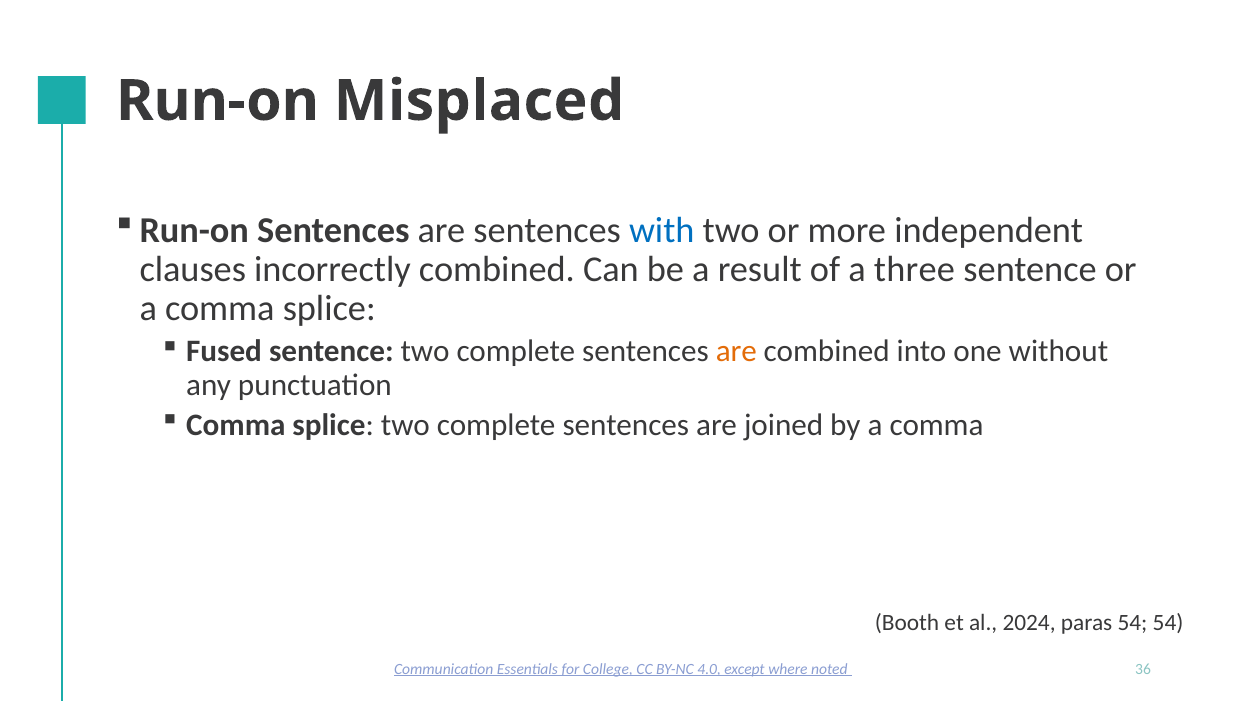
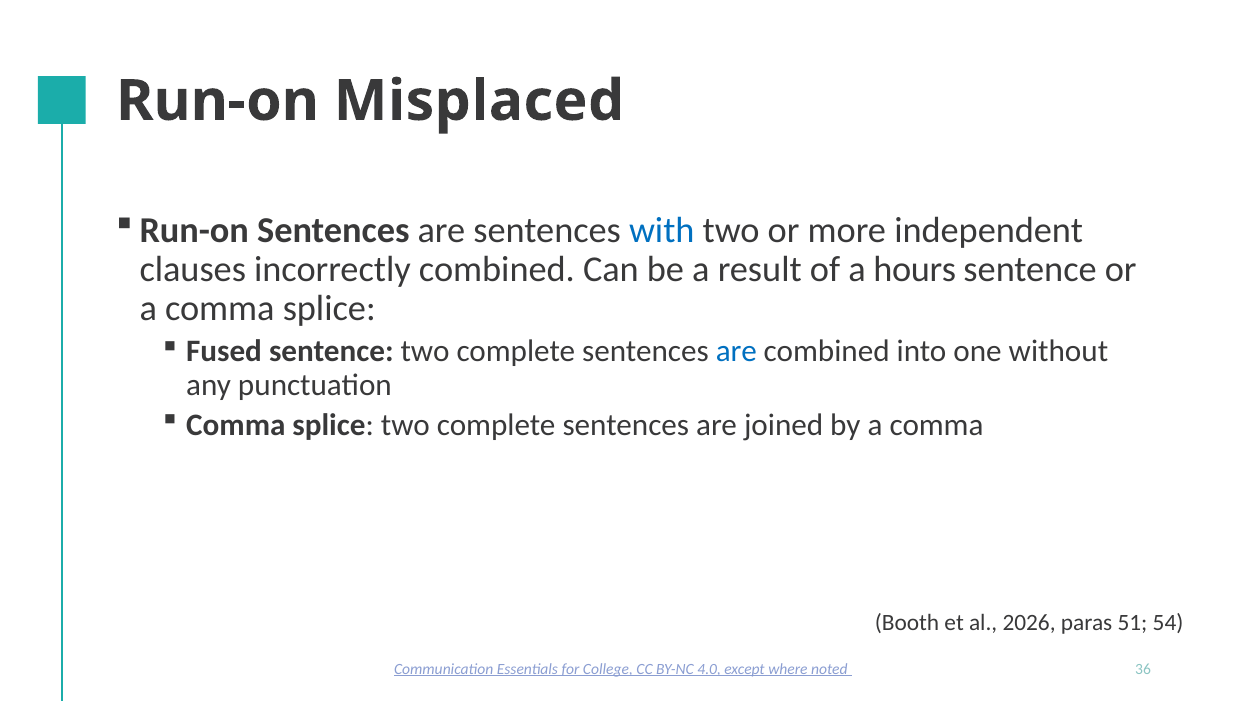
three: three -> hours (915, 269)
are colour: orange -> blue (736, 351)
2024: 2024 -> 2026 (1029, 623)
paras 54: 54 -> 51 (1133, 623)
